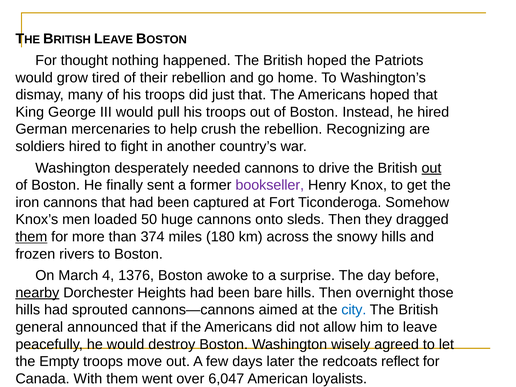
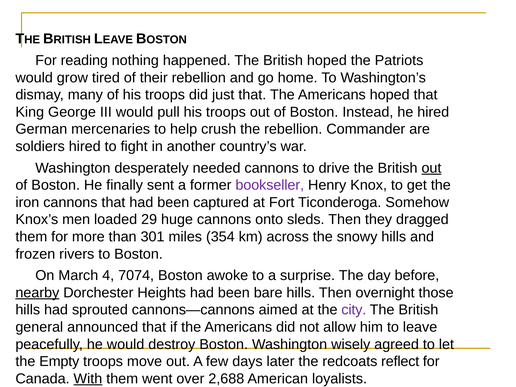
thought: thought -> reading (84, 60)
Recognizing: Recognizing -> Commander (366, 129)
50: 50 -> 29 (149, 220)
them underline: present -> none (31, 237)
374: 374 -> 301 (153, 237)
180: 180 -> 354 (220, 237)
1376: 1376 -> 7074 (136, 275)
city colour: blue -> purple (354, 310)
With underline: none -> present (88, 379)
6,047: 6,047 -> 2,688 (226, 379)
